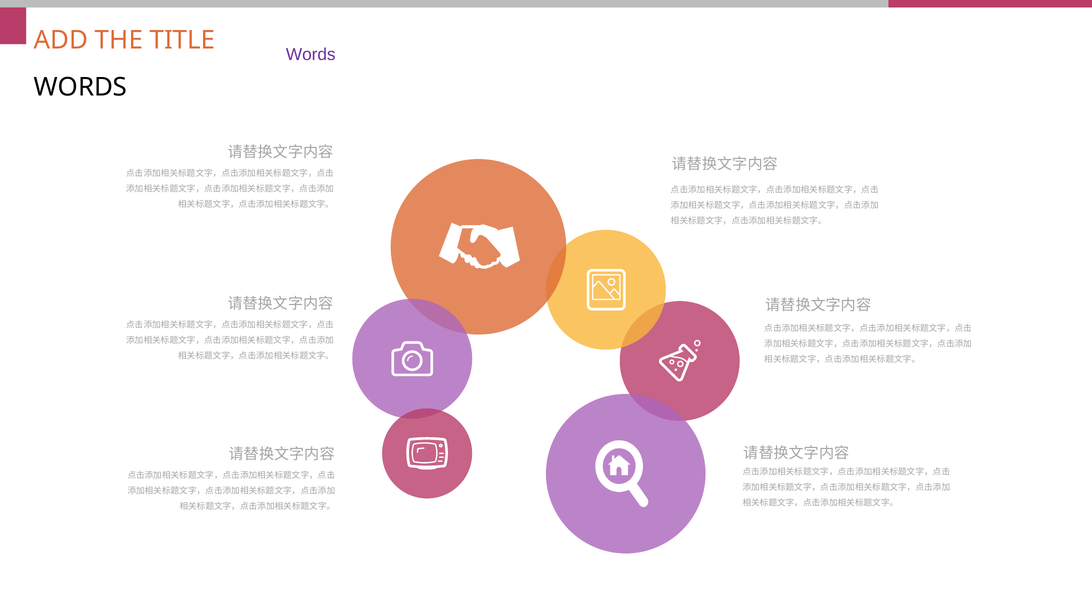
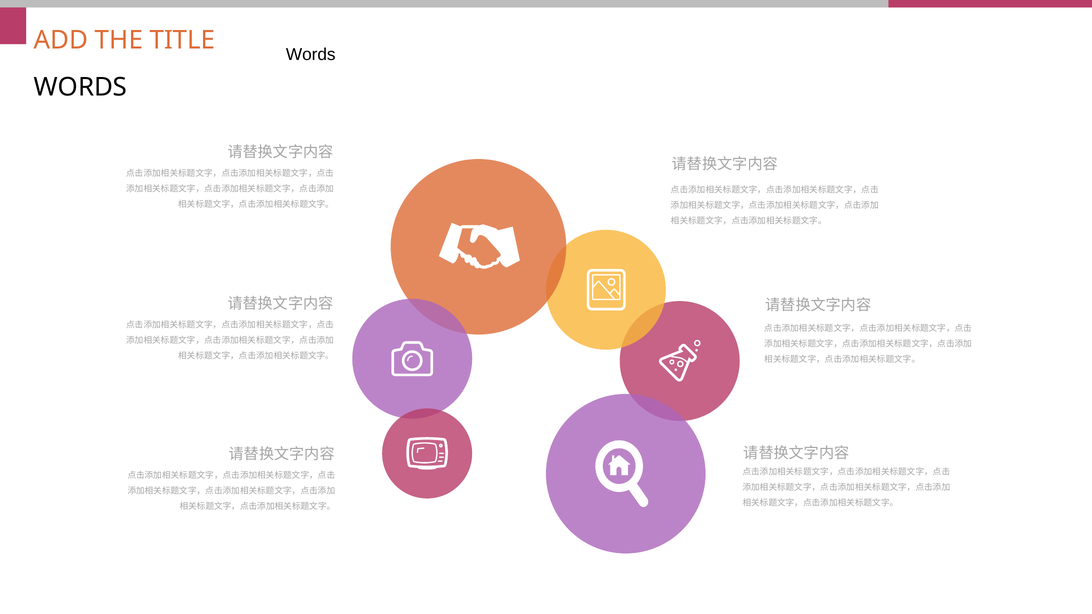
Words colour: purple -> black (311, 55)
